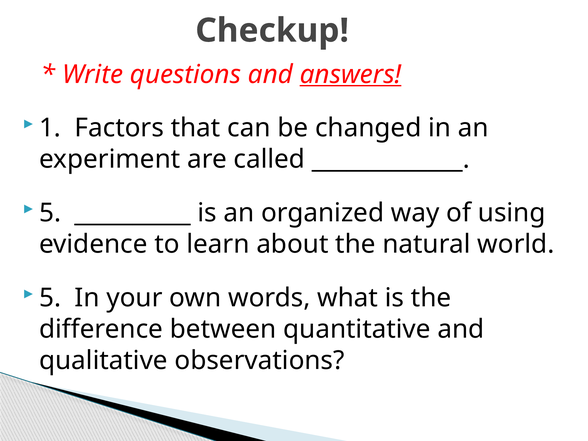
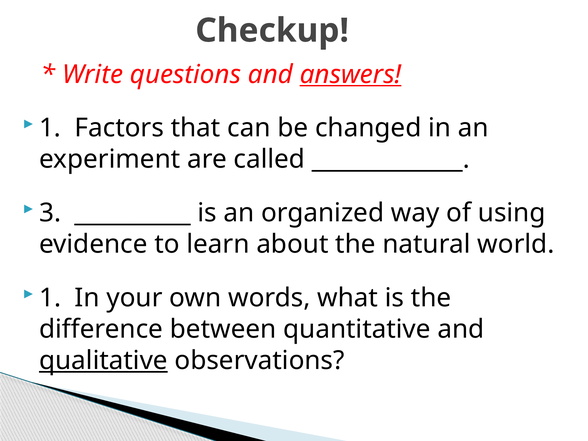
5: 5 -> 3 (50, 213)
5: 5 -> 1 (50, 298)
qualitative underline: none -> present (103, 361)
